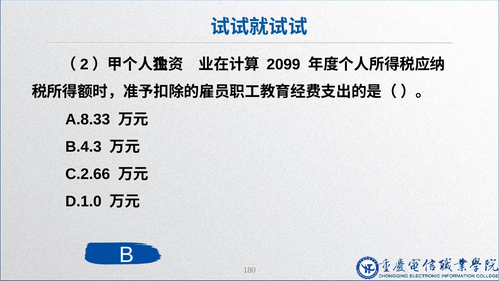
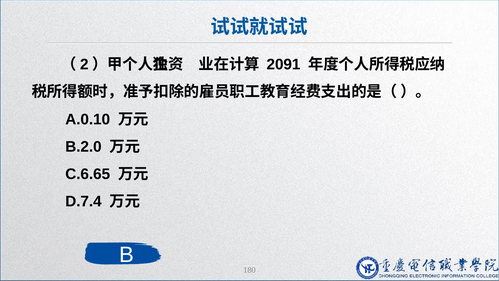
2099: 2099 -> 2091 (283, 64)
A.8.33: A.8.33 -> A.0.10 (88, 119)
B.4.3: B.4.3 -> B.2.0 (83, 147)
C.2.66: C.2.66 -> C.6.65 (88, 174)
D.1.0: D.1.0 -> D.7.4 (83, 201)
